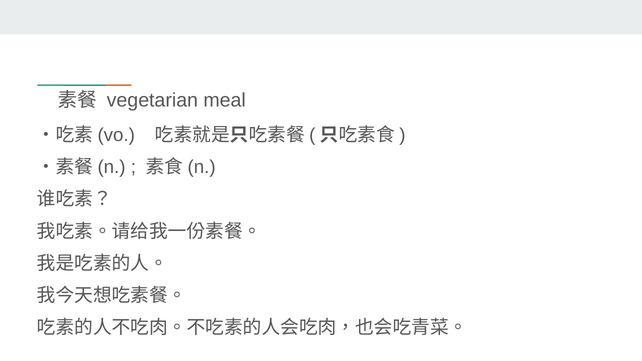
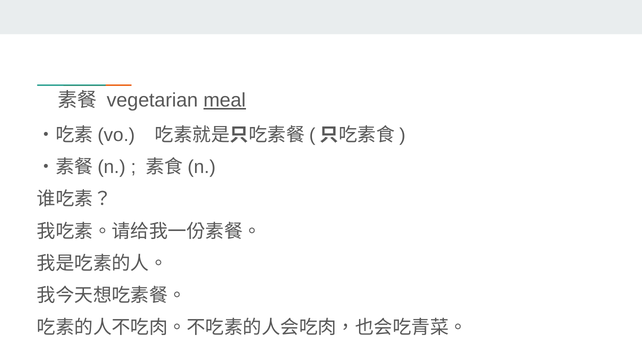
meal underline: none -> present (225, 100)
